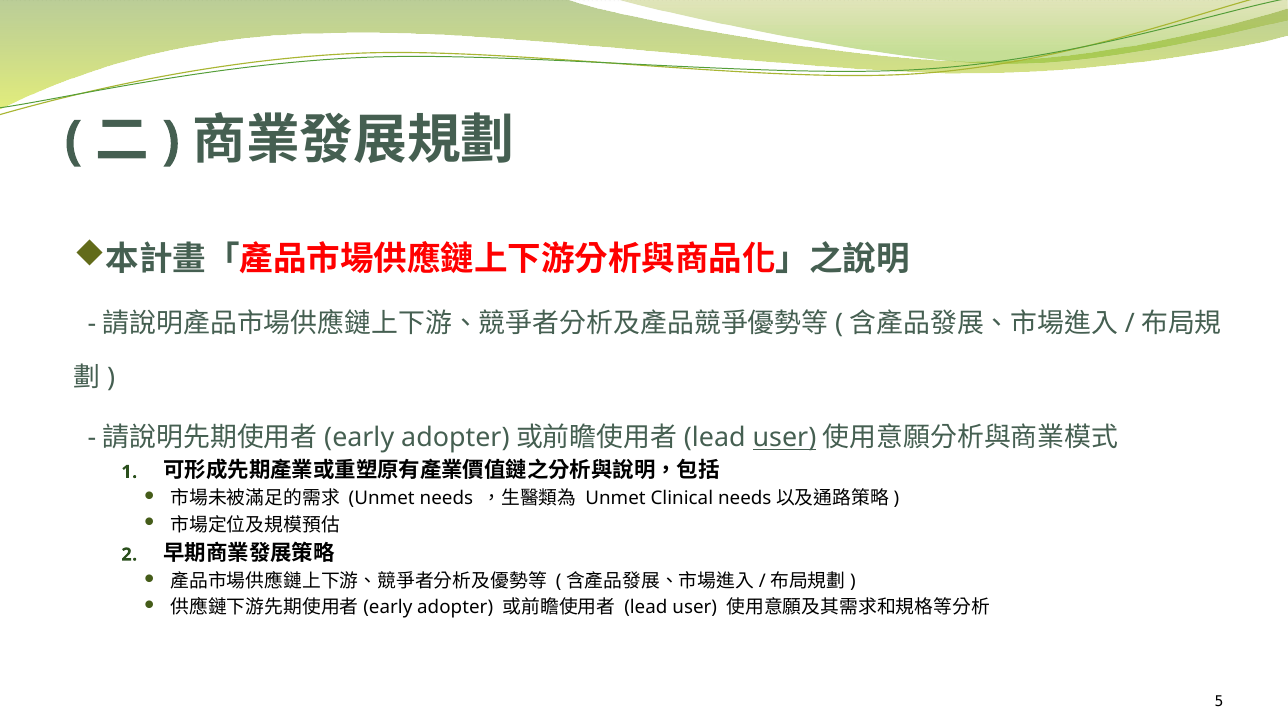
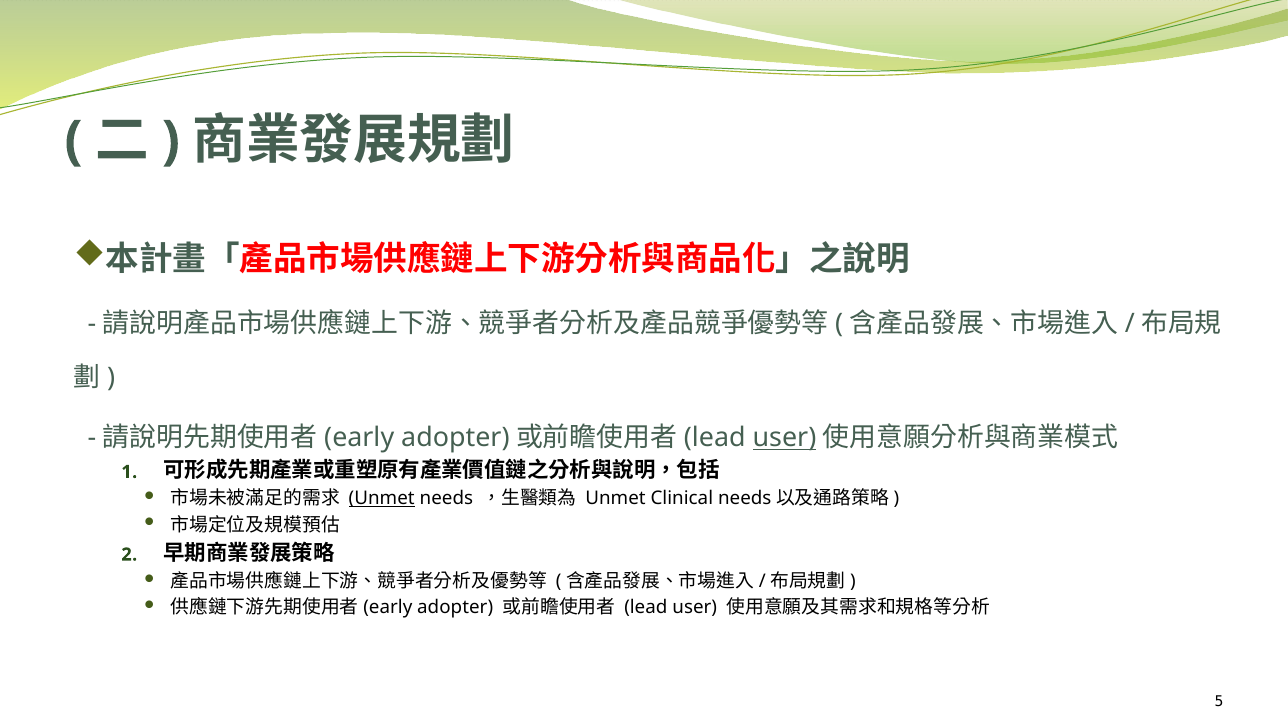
Unmet underline: none -> present (382, 499)
